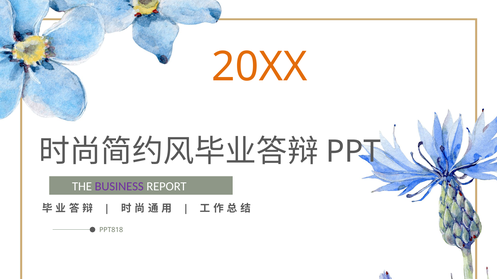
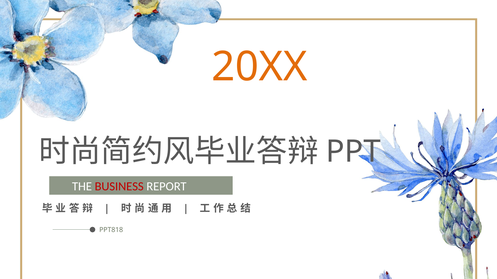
BUSINESS colour: purple -> red (119, 187)
